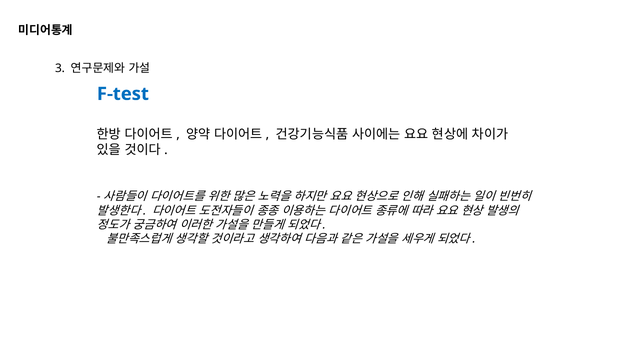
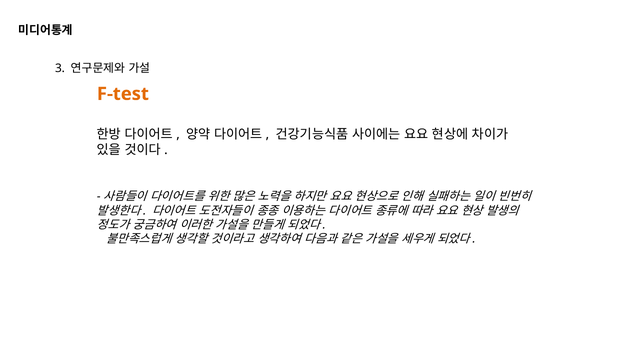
F-test colour: blue -> orange (123, 94)
